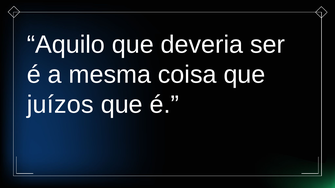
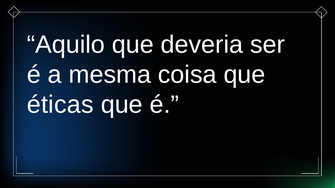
juízos: juízos -> éticas (60, 105)
